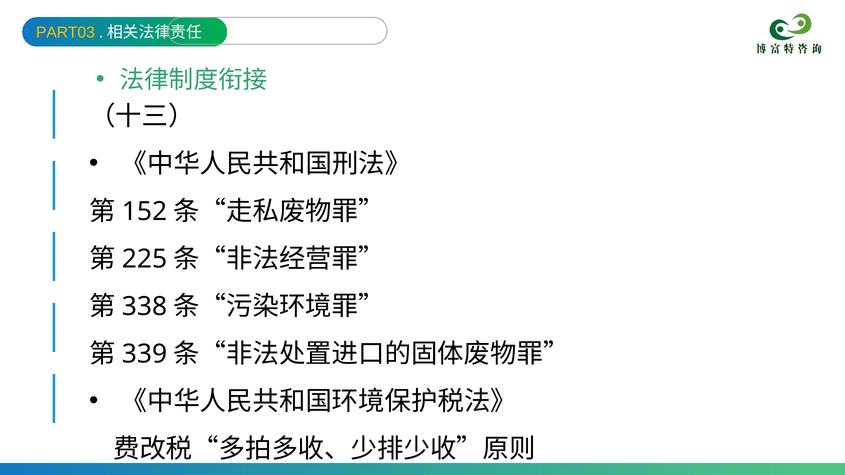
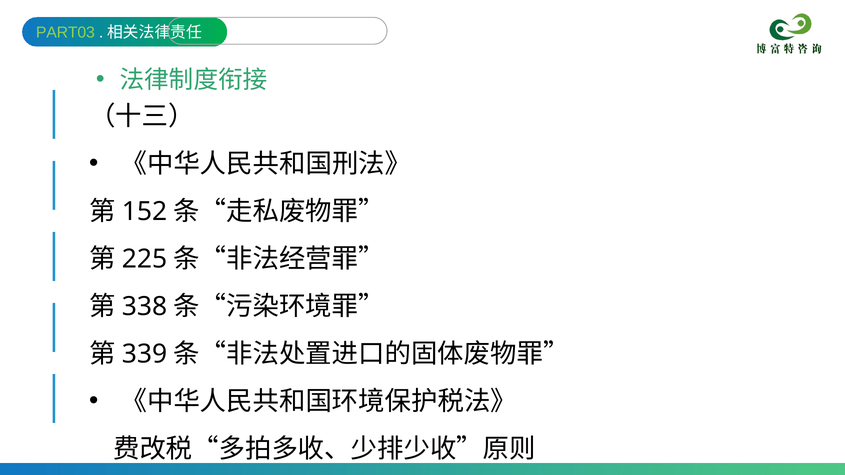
PART03 colour: yellow -> light green (65, 33)
